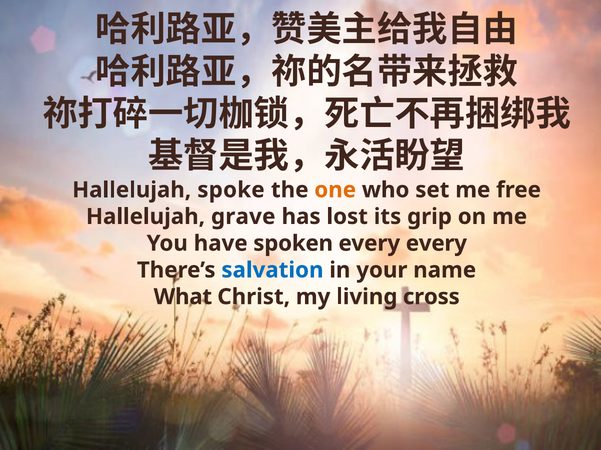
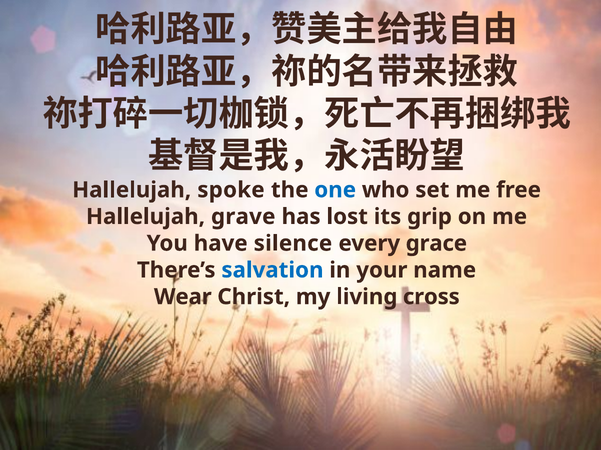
one colour: orange -> blue (335, 190)
spoken: spoken -> silence (293, 244)
every every: every -> grace (436, 244)
What: What -> Wear (183, 297)
